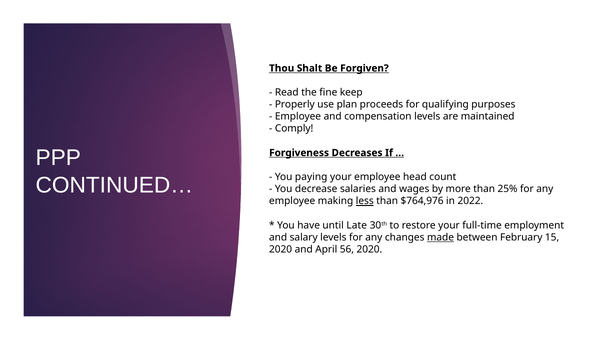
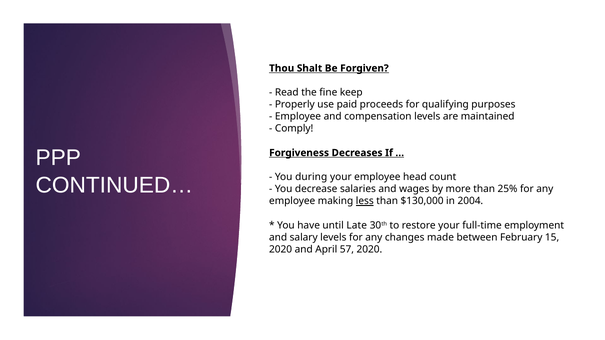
plan: plan -> paid (347, 105)
paying: paying -> during (311, 177)
$764,976: $764,976 -> $130,000 (422, 201)
2022: 2022 -> 2004 (470, 201)
made underline: present -> none (441, 238)
56: 56 -> 57 (347, 250)
